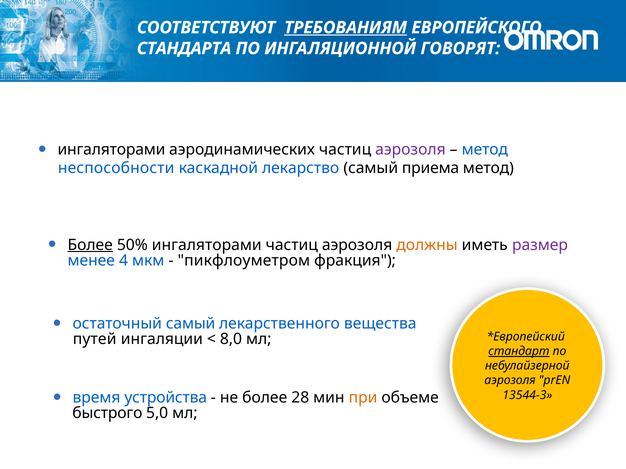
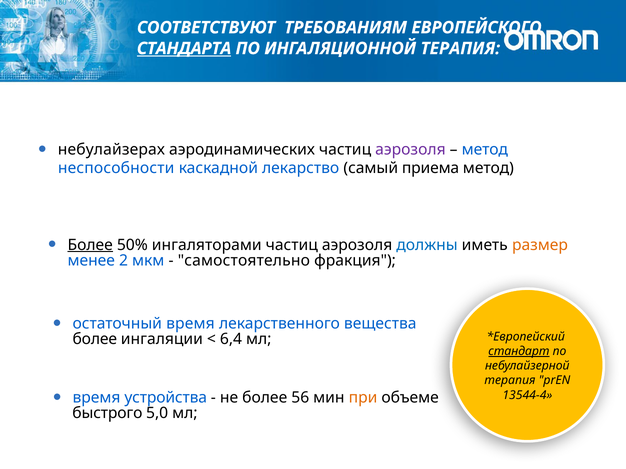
ТРЕБОВАНИЯМ underline: present -> none (346, 28)
СТАНДАРТА underline: none -> present (184, 49)
ИНГАЛЯЦИОННОЙ ГОВОРЯТ: ГОВОРЯТ -> ТЕРАПИЯ (460, 49)
ингаляторами: ингаляторами -> небулайзерах (111, 150)
должны colour: orange -> blue (427, 245)
размер colour: purple -> orange (540, 245)
4: 4 -> 2 (124, 261)
пикфлоуметром: пикфлоуметром -> самостоятельно (244, 261)
остаточный самый: самый -> время (190, 324)
путей: путей -> более (95, 340)
8,0: 8,0 -> 6,4 (231, 340)
аэрозоля: аэрозоля -> терапия (510, 381)
28: 28 -> 56 (300, 398)
13544-3: 13544-3 -> 13544-4 (527, 395)
